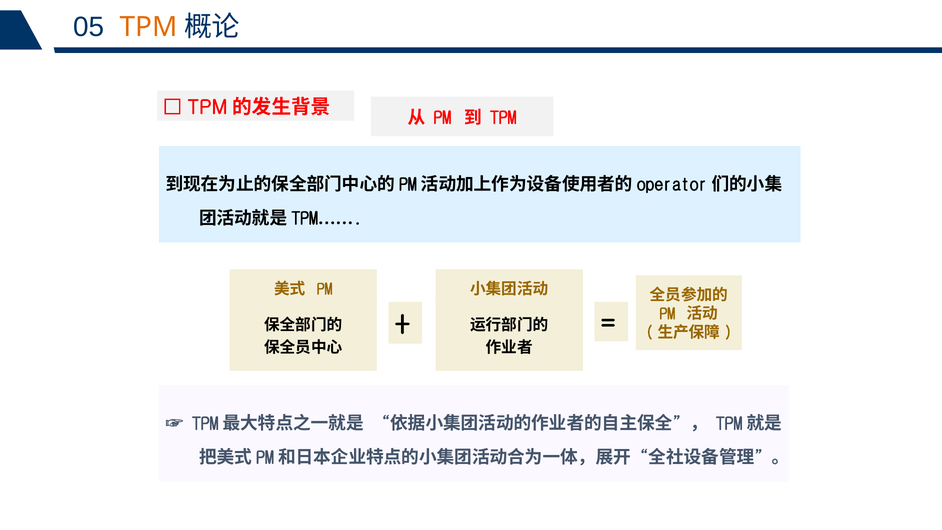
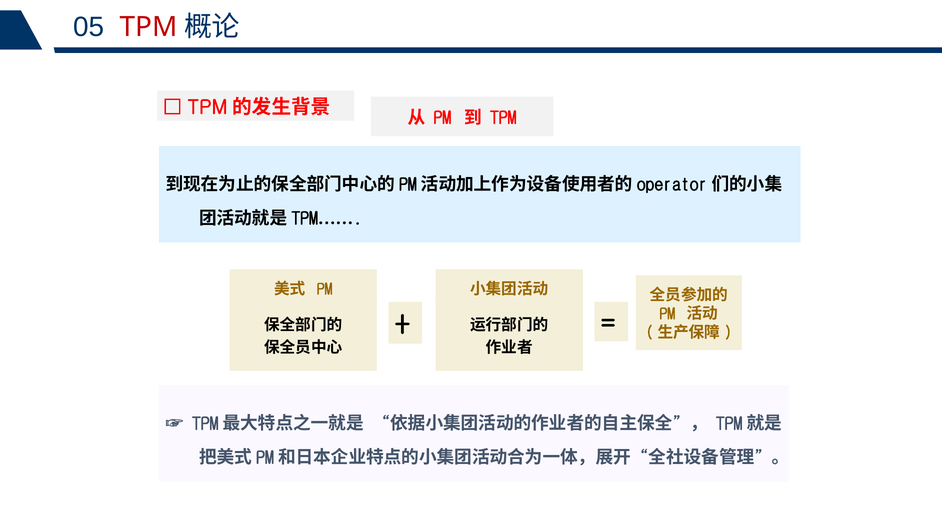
TPM colour: orange -> red (149, 27)
